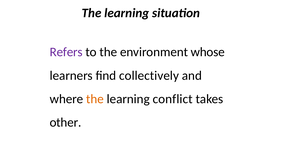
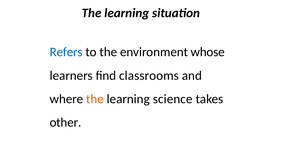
Refers colour: purple -> blue (66, 52)
find collectively: collectively -> classrooms (149, 75)
conflict: conflict -> science (173, 99)
